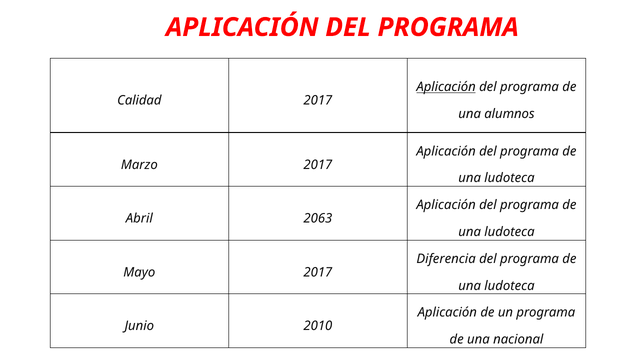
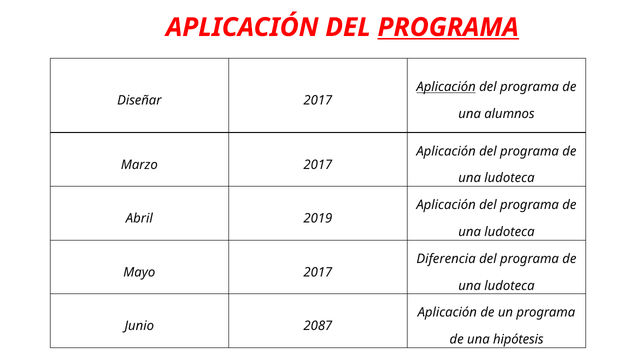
PROGRAMA underline: none -> present (448, 27)
Calidad: Calidad -> Diseñar (139, 100)
2063: 2063 -> 2019 (318, 218)
2010: 2010 -> 2087 (318, 325)
nacional: nacional -> hipótesis (518, 339)
